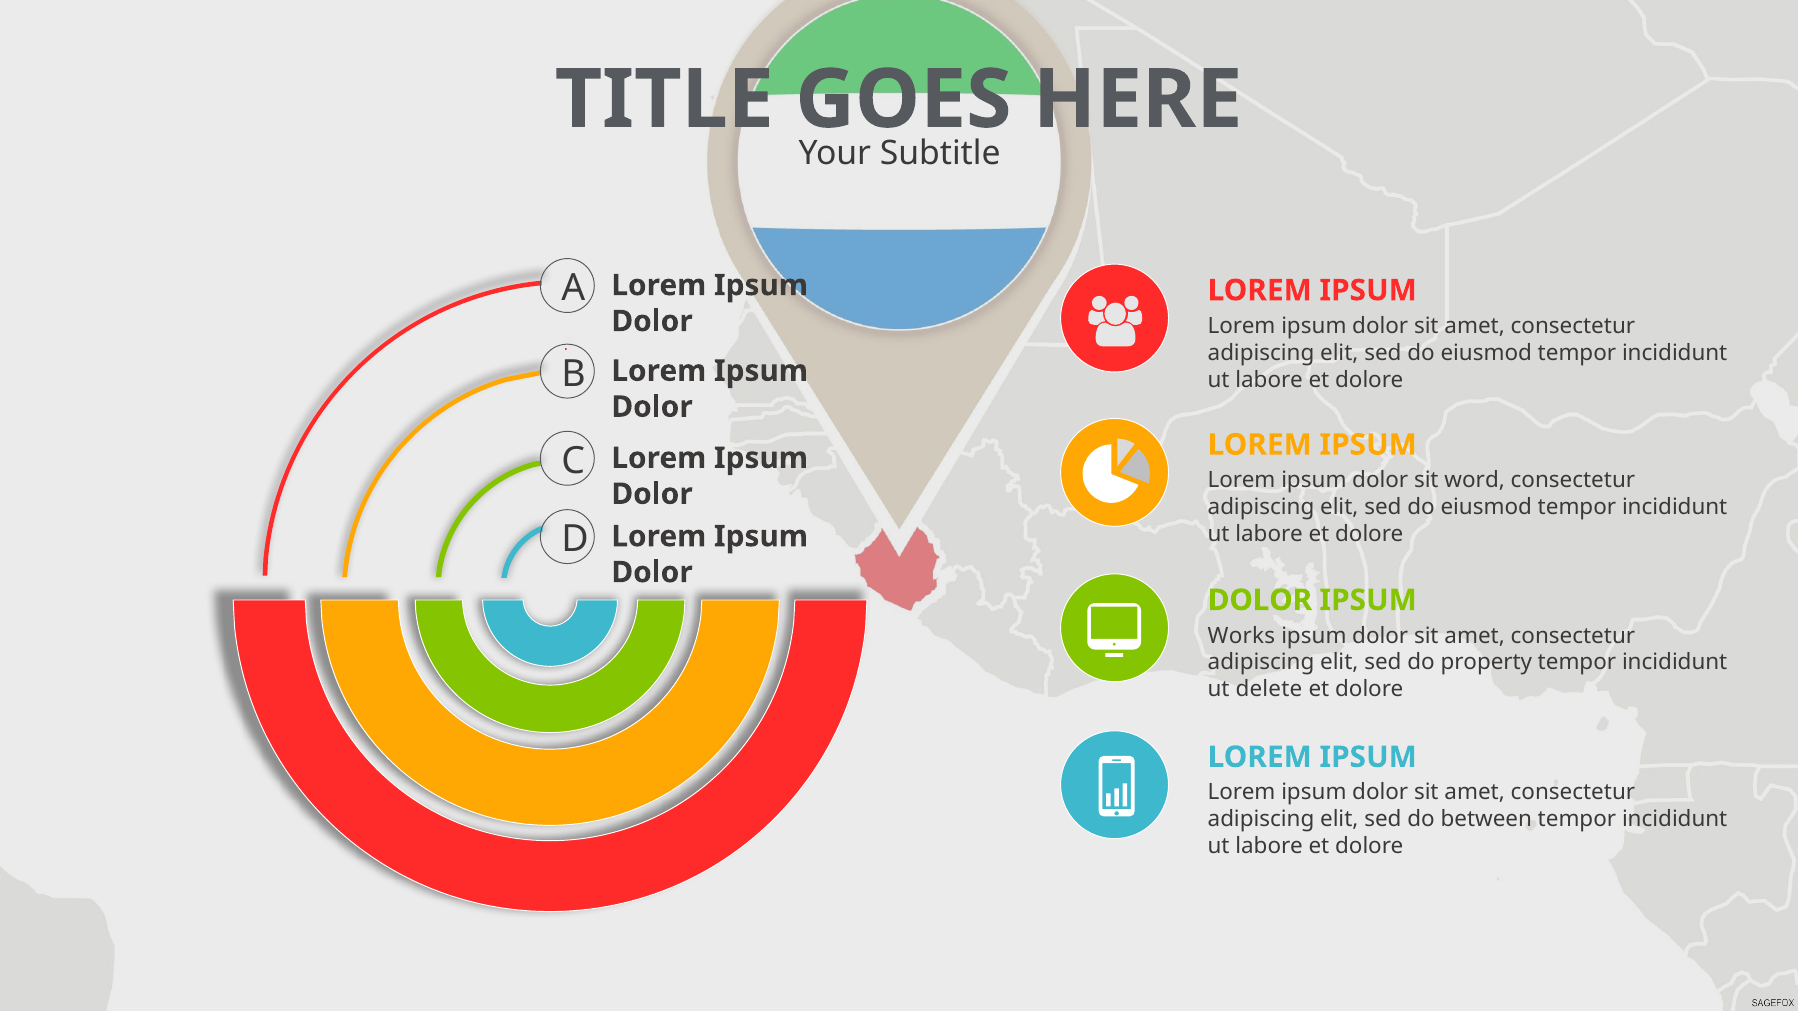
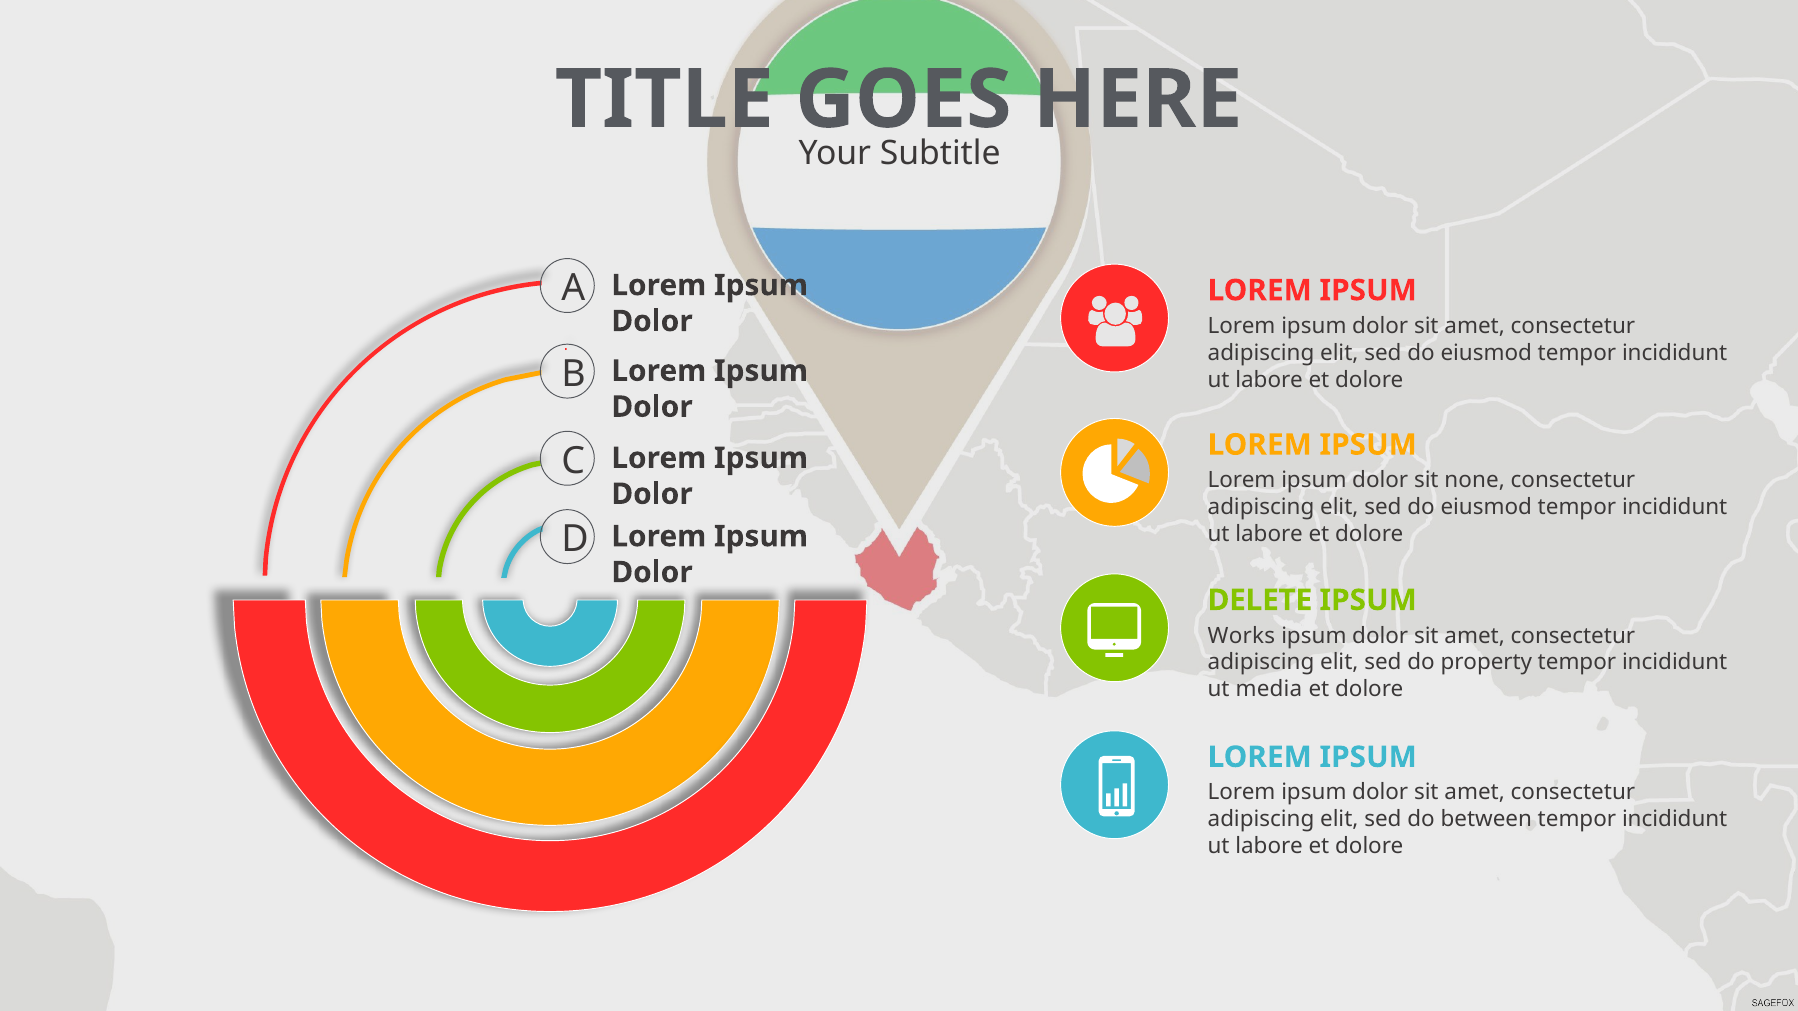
word: word -> none (1475, 480)
DOLOR: DOLOR -> DELETE (1260, 600)
delete: delete -> media (1269, 690)
